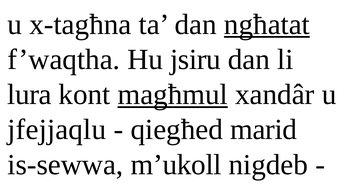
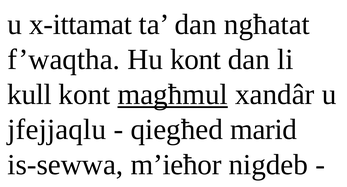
x-tagħna: x-tagħna -> x-ittamat (81, 24)
ngħatat underline: present -> none (267, 24)
Hu jsiru: jsiru -> kont (196, 59)
lura: lura -> kull (29, 94)
m’ukoll: m’ukoll -> m’ieħor (176, 165)
